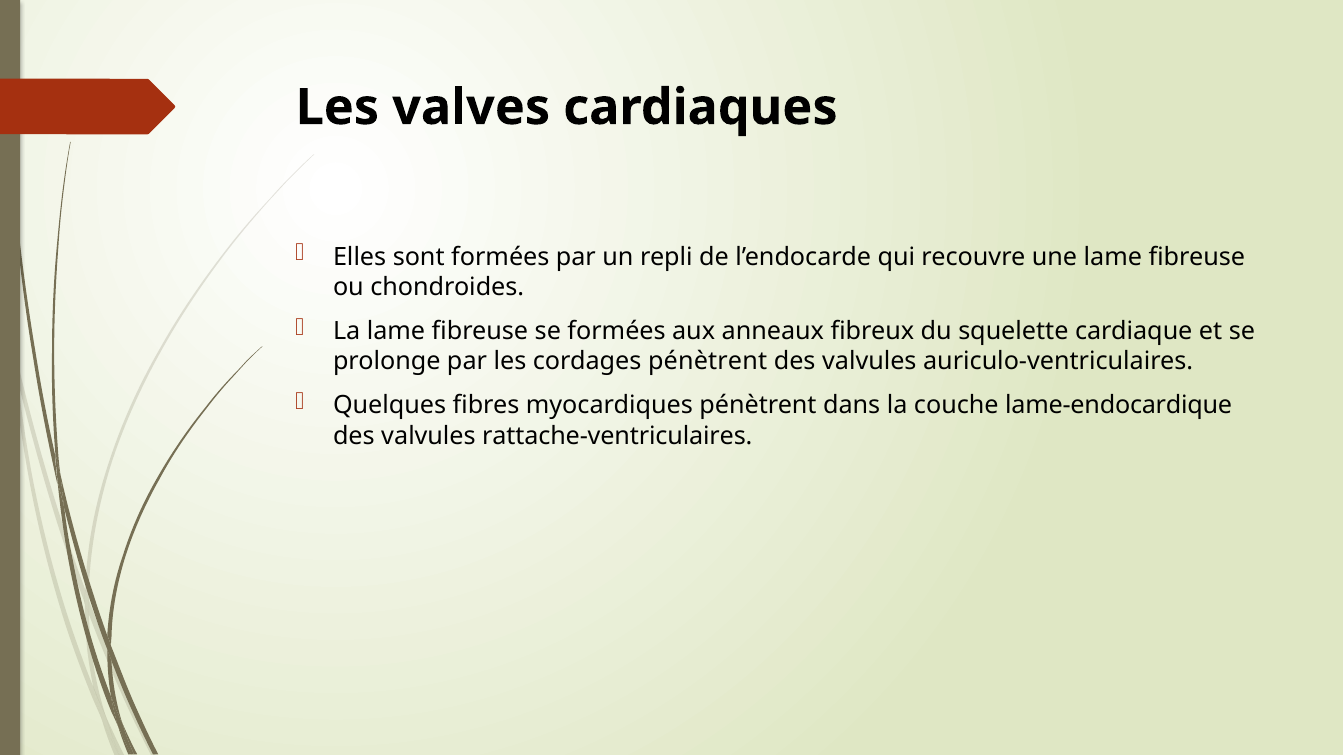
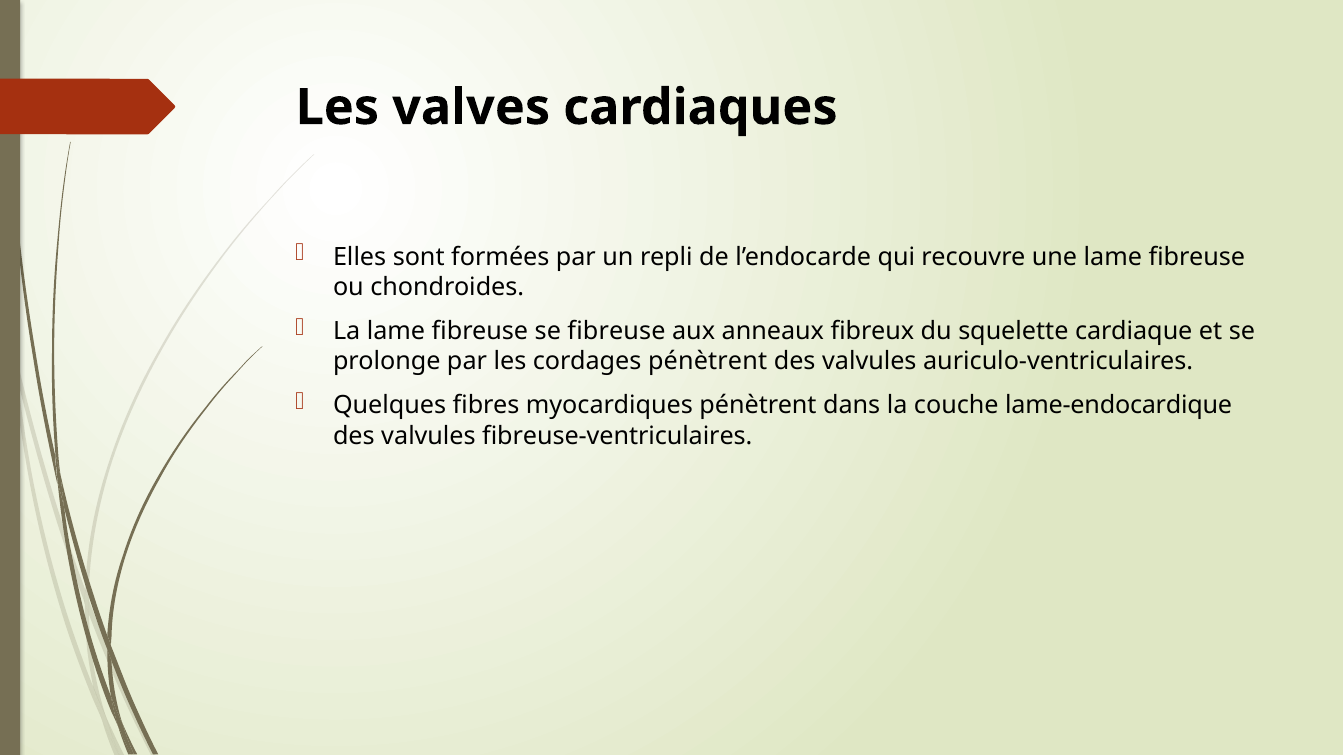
se formées: formées -> fibreuse (617, 331)
rattache-ventriculaires: rattache-ventriculaires -> fibreuse-ventriculaires (617, 436)
